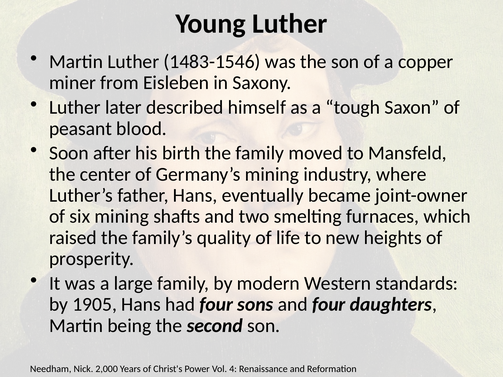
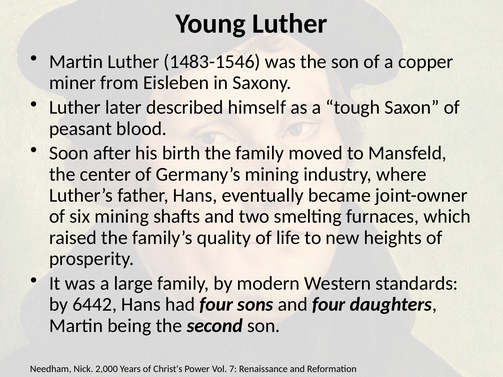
1905: 1905 -> 6442 (95, 305)
4: 4 -> 7 (233, 369)
